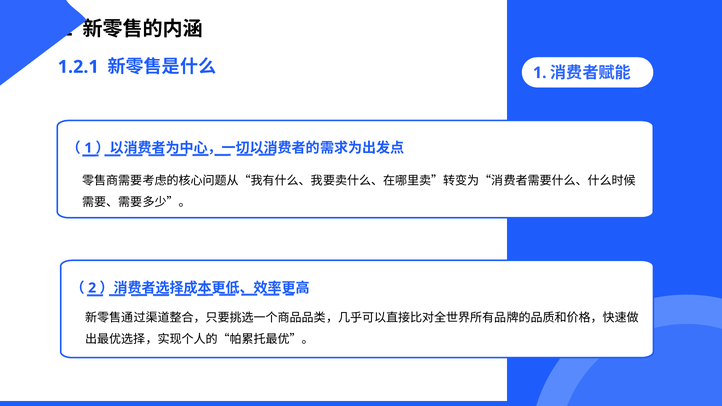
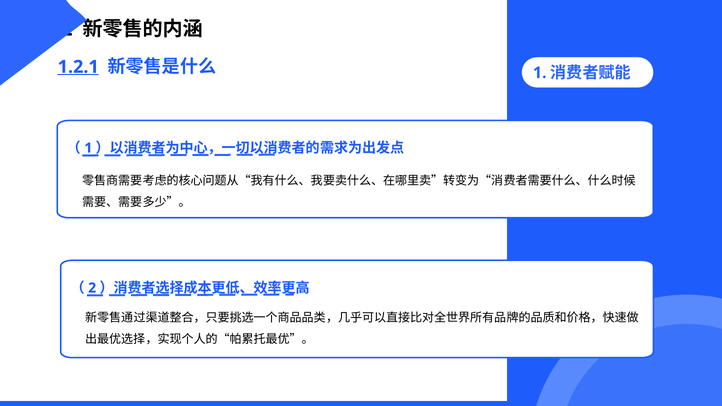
1.2.1 underline: none -> present (78, 67)
